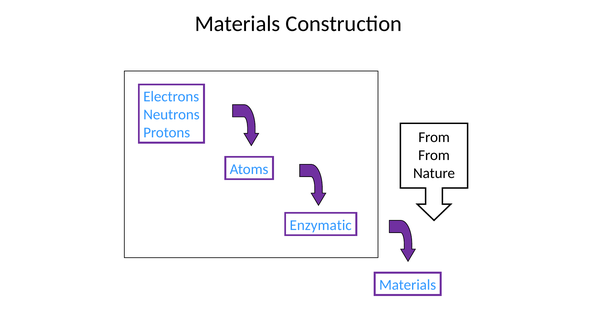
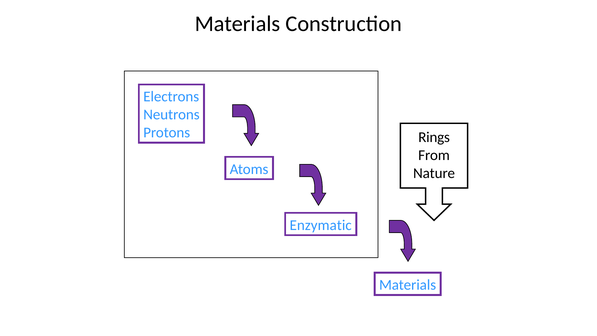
From: From -> Rings (434, 137)
